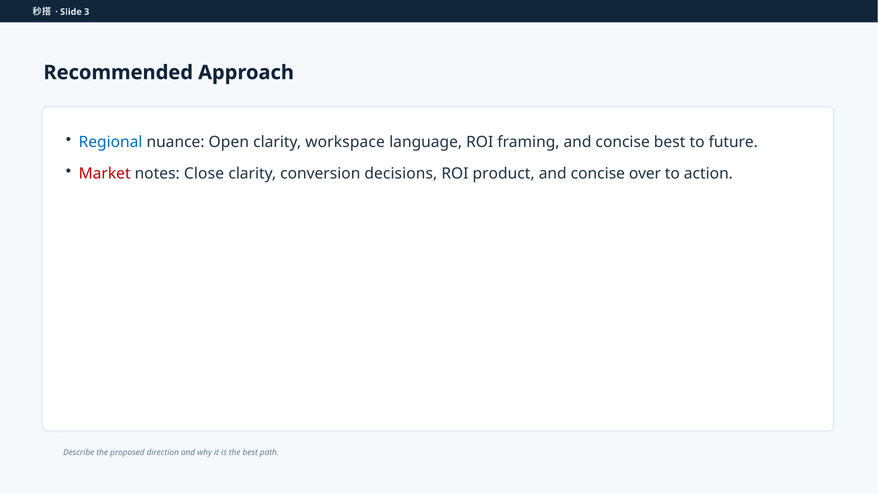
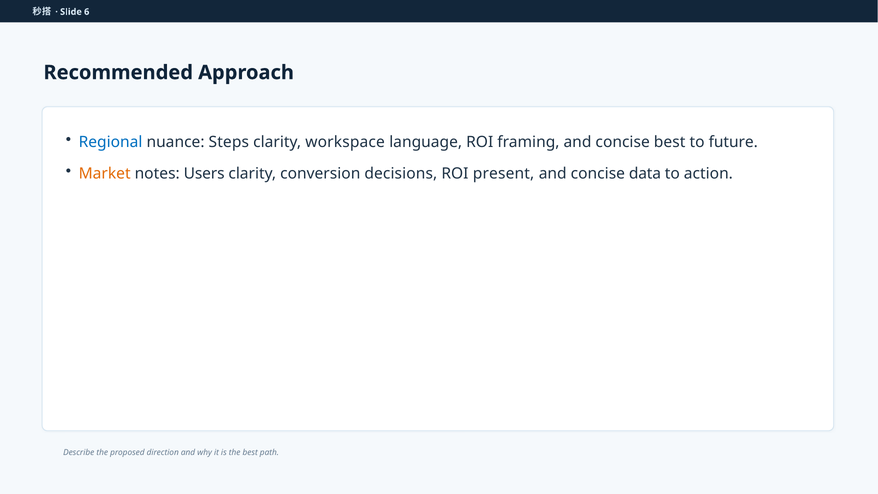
3: 3 -> 6 (87, 12)
Open: Open -> Steps (229, 142)
Market colour: red -> orange (105, 174)
Close: Close -> Users (204, 174)
product: product -> present (504, 174)
over: over -> data (645, 174)
